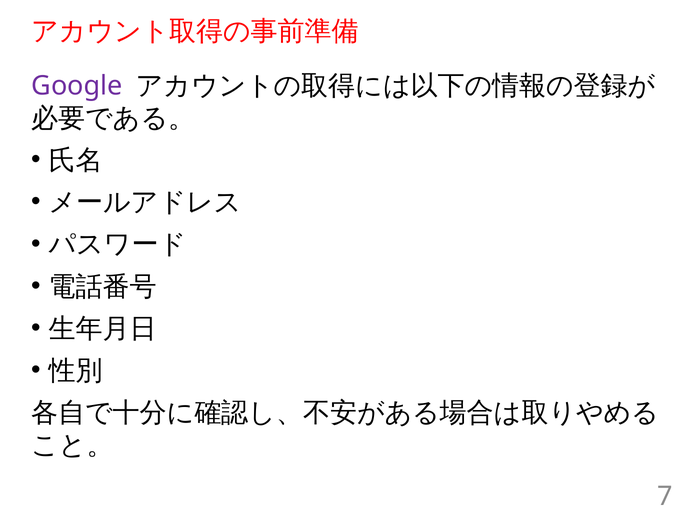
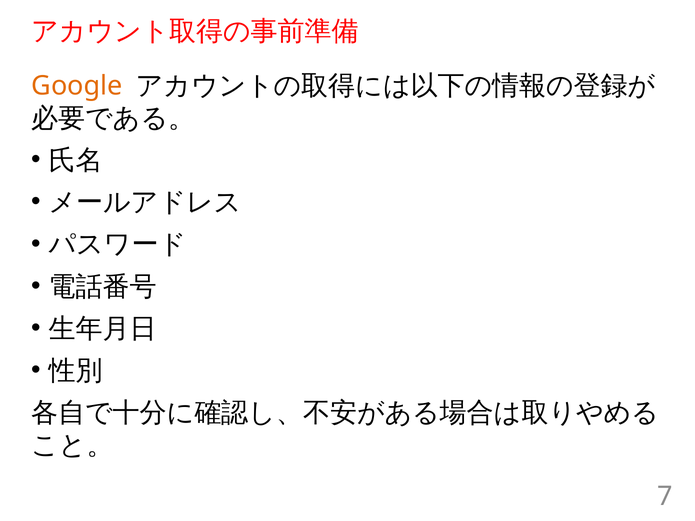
Google colour: purple -> orange (77, 86)
